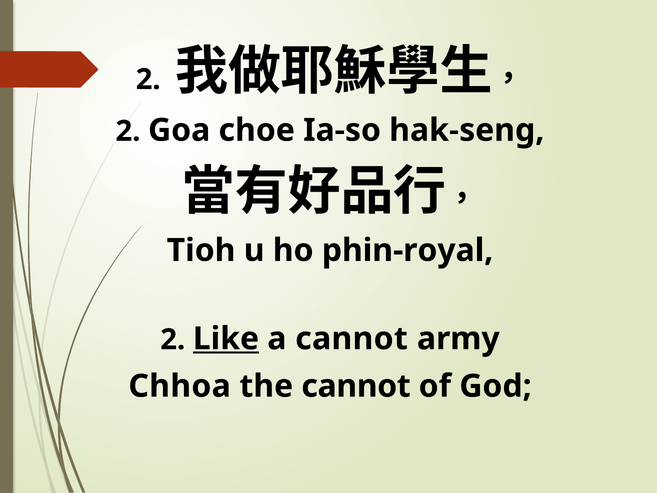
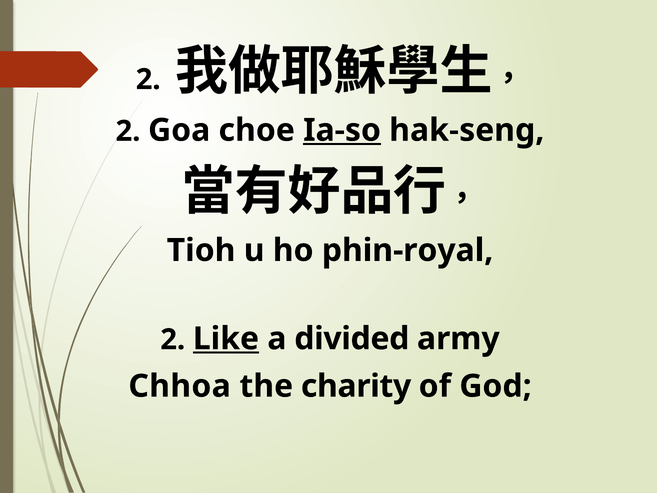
Ia-so underline: none -> present (342, 130)
a cannot: cannot -> divided (352, 338)
the cannot: cannot -> charity (356, 386)
